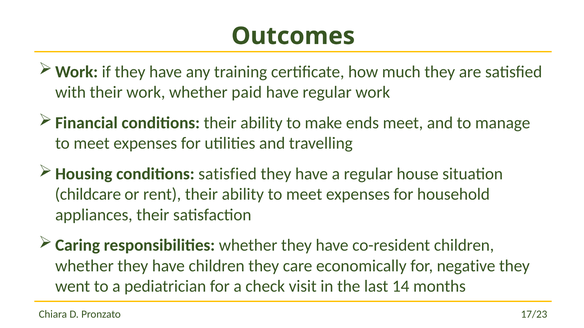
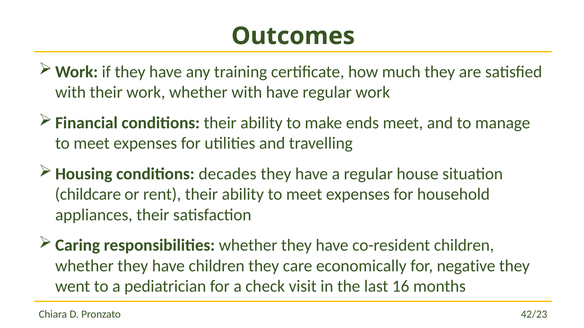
whether paid: paid -> with (247, 92)
conditions satisfied: satisfied -> decades (228, 174)
14: 14 -> 16 (401, 287)
17/23: 17/23 -> 42/23 (534, 315)
